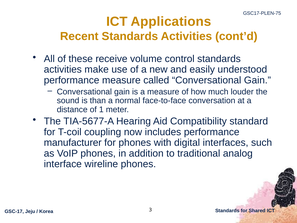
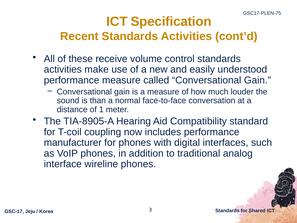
Applications: Applications -> Specification (171, 21)
TIA-5677-A: TIA-5677-A -> TIA-8905-A (89, 121)
